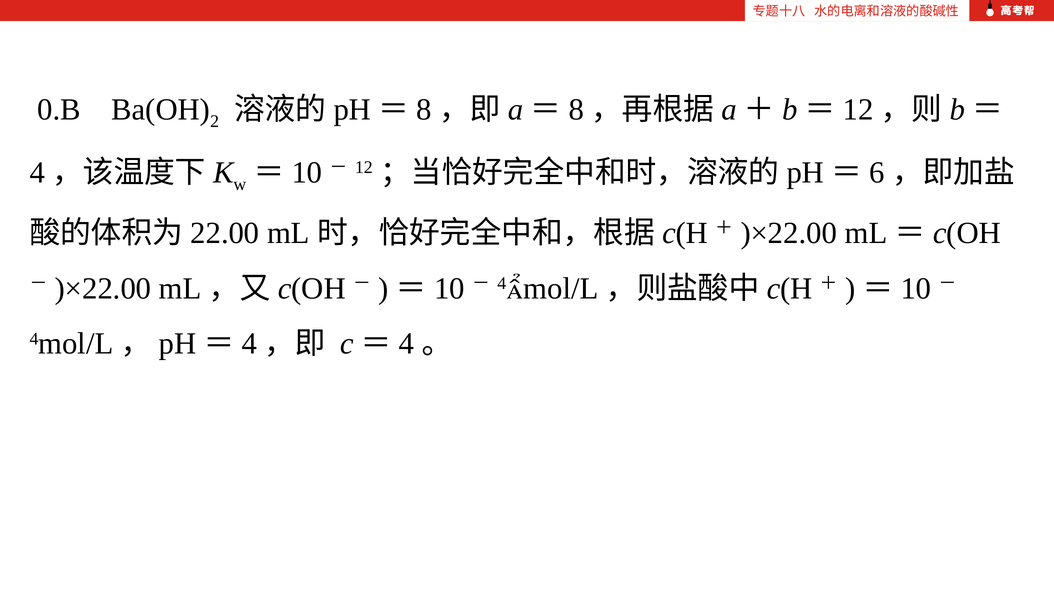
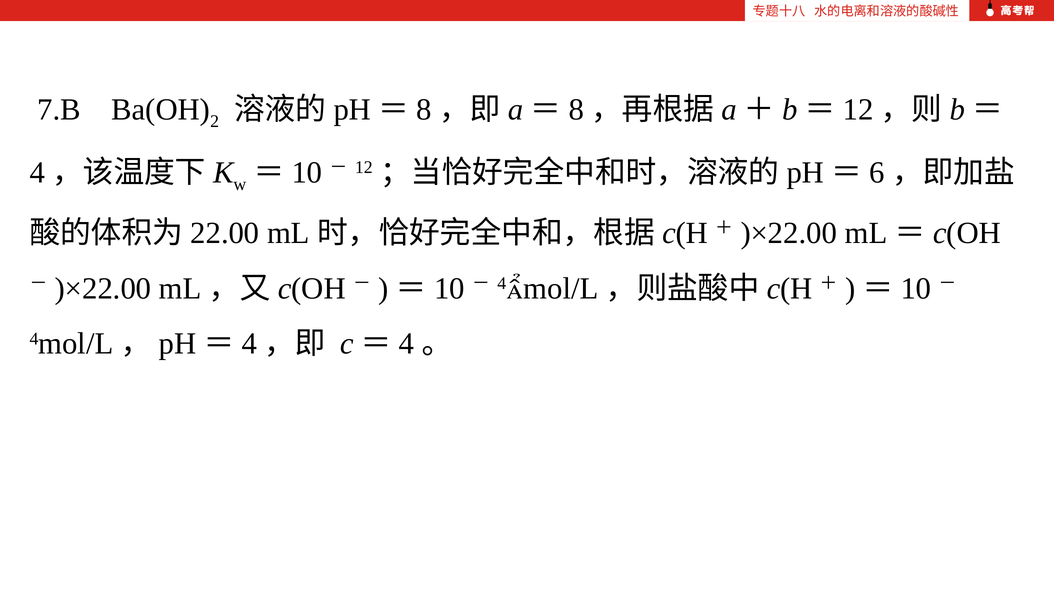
0.B: 0.B -> 7.B (59, 110)
